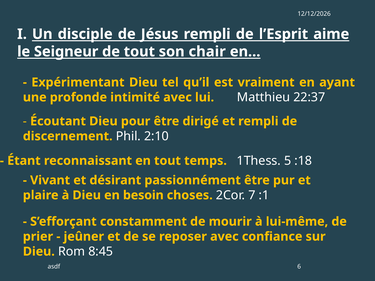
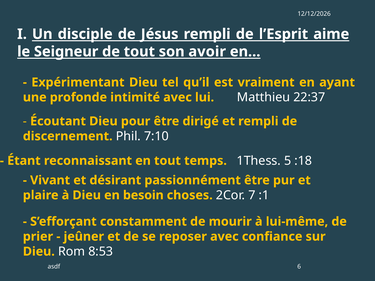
chair: chair -> avoir (207, 52)
2:10: 2:10 -> 7:10 (156, 136)
8:45: 8:45 -> 8:53 (101, 252)
